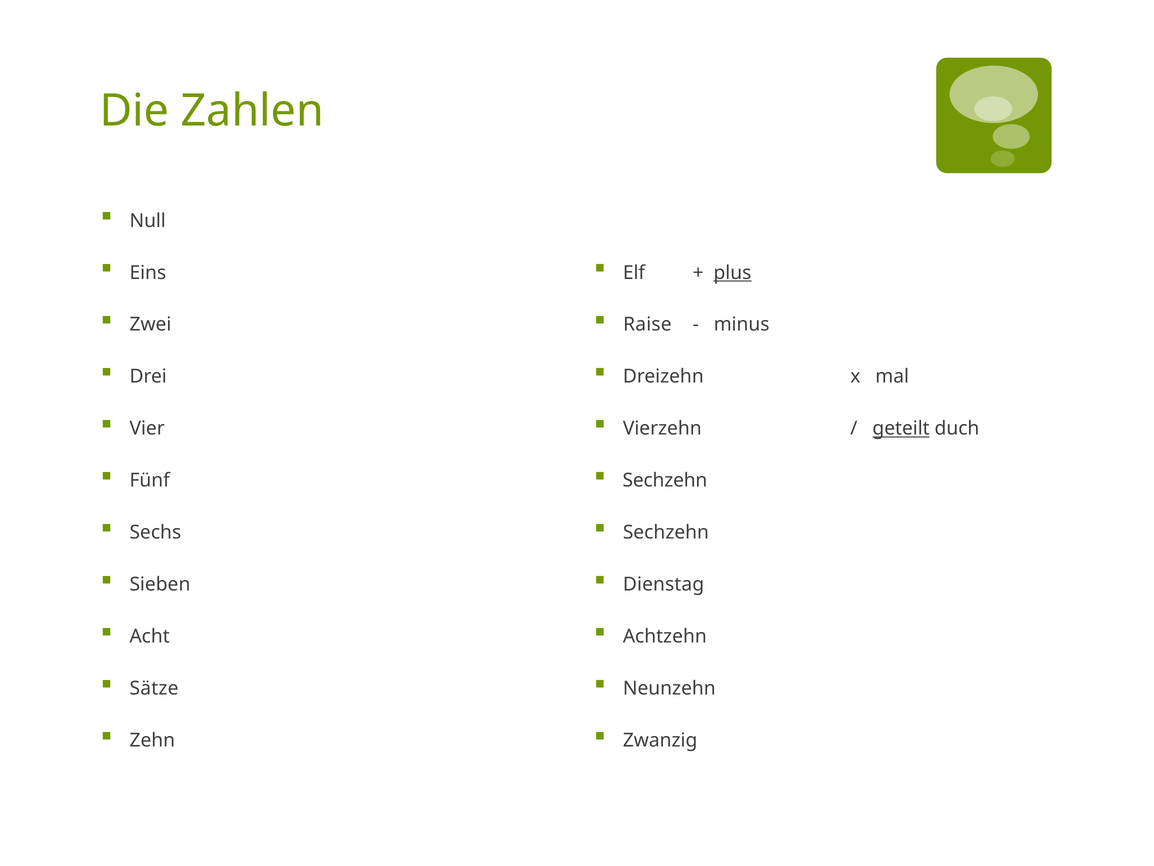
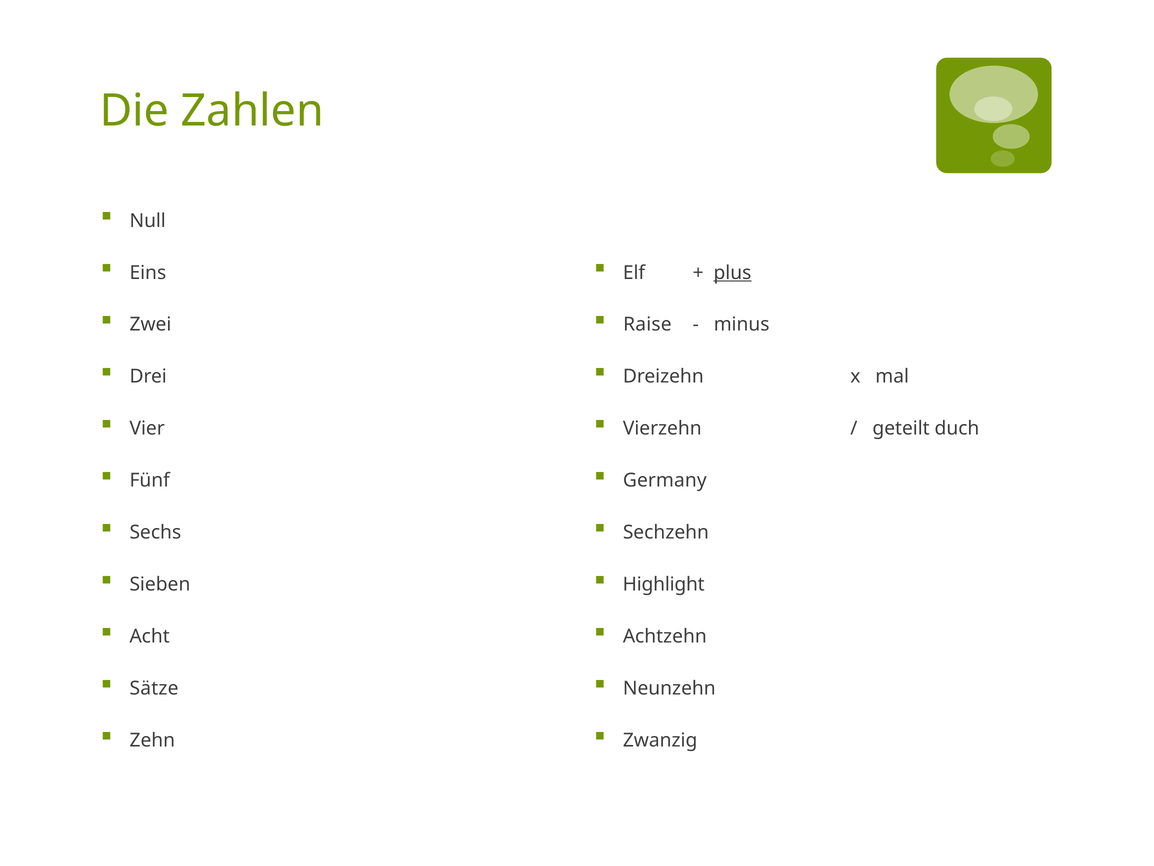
geteilt underline: present -> none (901, 428)
Sechzehn: Sechzehn -> Germany (665, 480)
Dienstag: Dienstag -> Highlight (664, 584)
